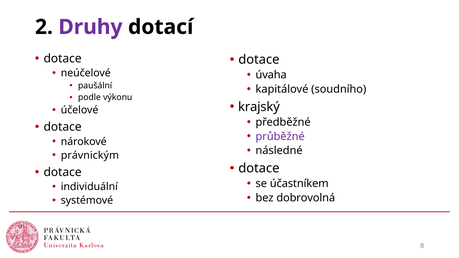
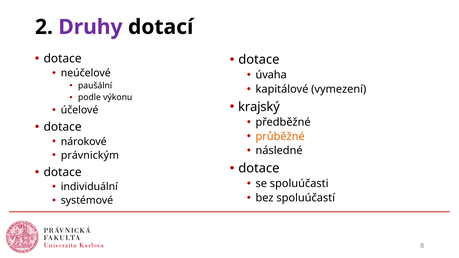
soudního: soudního -> vymezení (339, 89)
průběžné colour: purple -> orange (280, 136)
účastníkem: účastníkem -> spoluúčasti (299, 184)
dobrovolná: dobrovolná -> spoluúčastí (306, 198)
